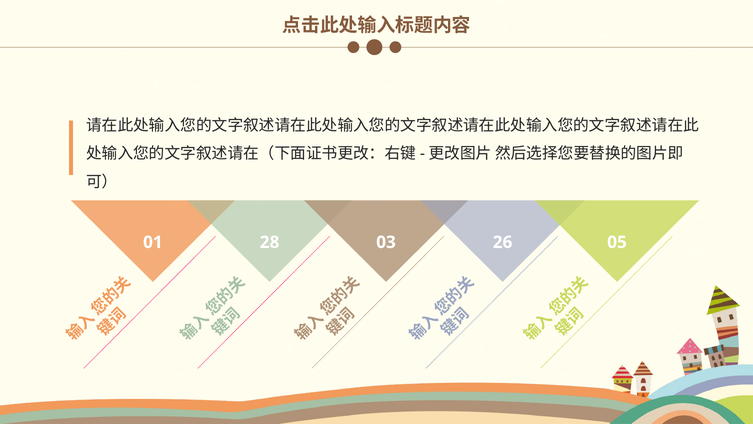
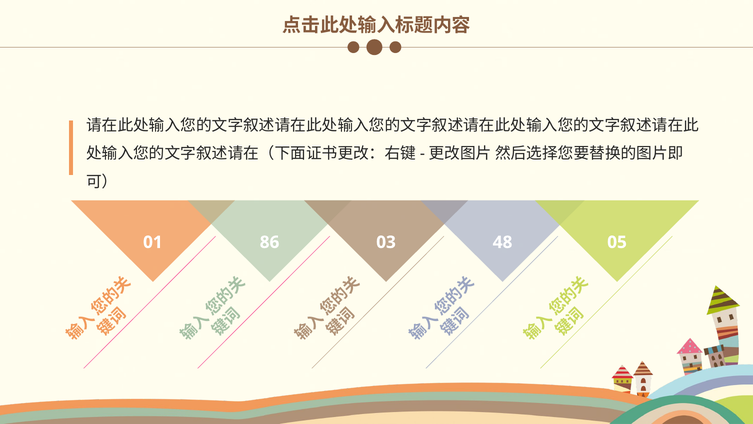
28: 28 -> 86 (270, 242)
26: 26 -> 48 (503, 242)
